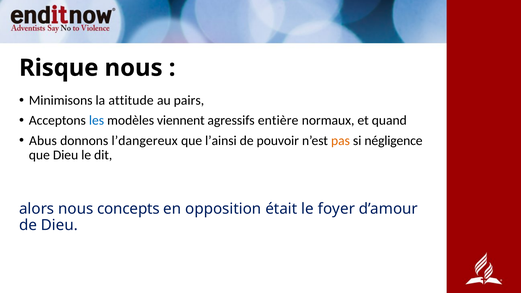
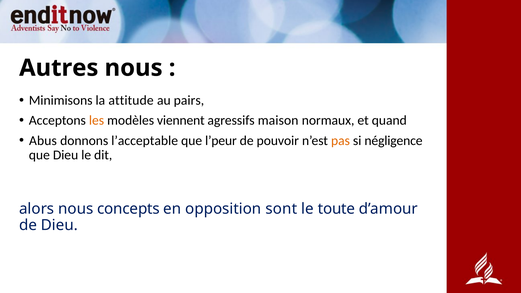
Risque: Risque -> Autres (59, 68)
les colour: blue -> orange (97, 120)
entière: entière -> maison (278, 120)
l’dangereux: l’dangereux -> l’acceptable (145, 141)
l’ainsi: l’ainsi -> l’peur (221, 141)
était: était -> sont (281, 209)
foyer: foyer -> toute (336, 209)
